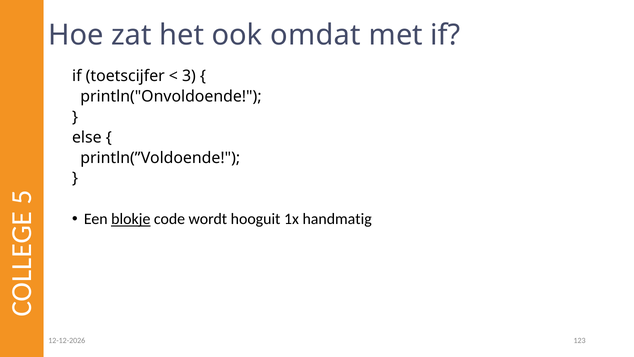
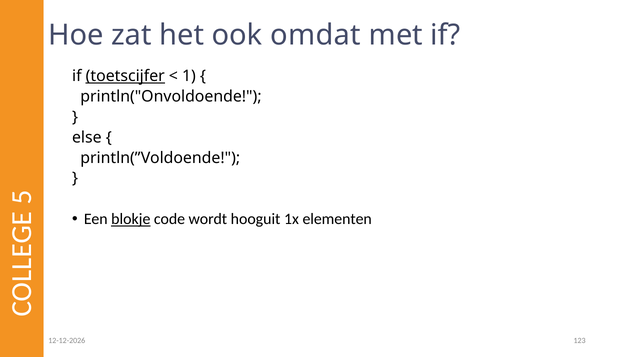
toetscijfer underline: none -> present (125, 76)
3: 3 -> 1 (189, 76)
handmatig: handmatig -> elementen (337, 219)
